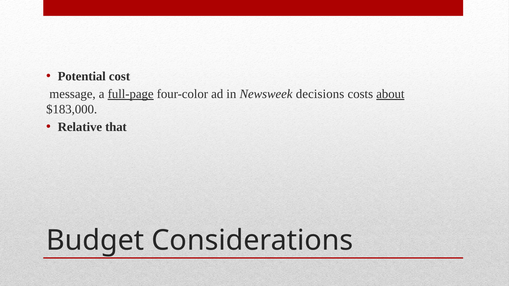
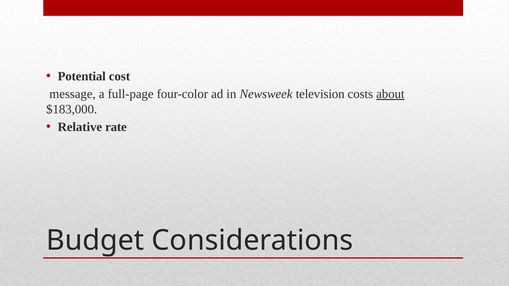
full-page underline: present -> none (131, 94)
decisions: decisions -> television (320, 94)
that: that -> rate (116, 127)
